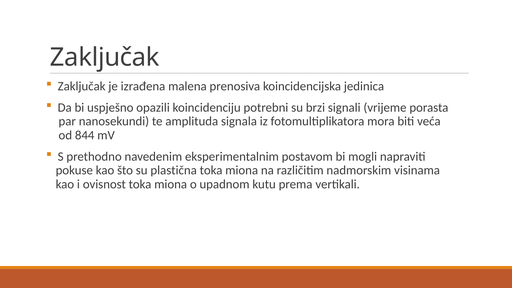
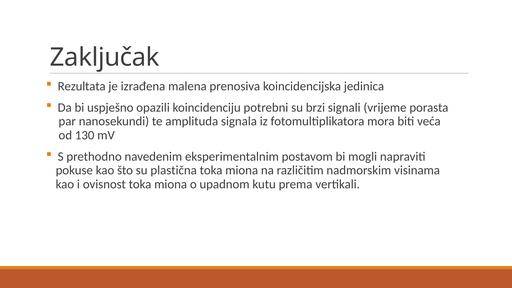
Zaključak: Zaključak -> Rezultata (82, 86)
844: 844 -> 130 (85, 135)
